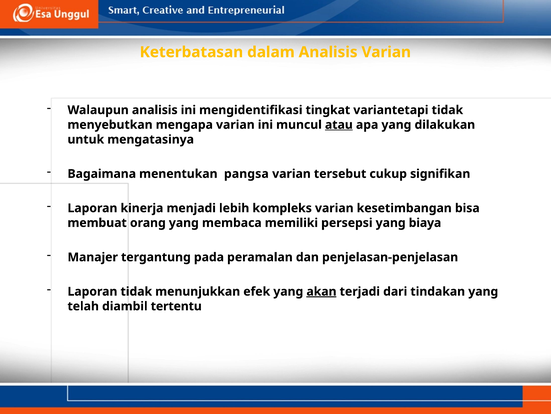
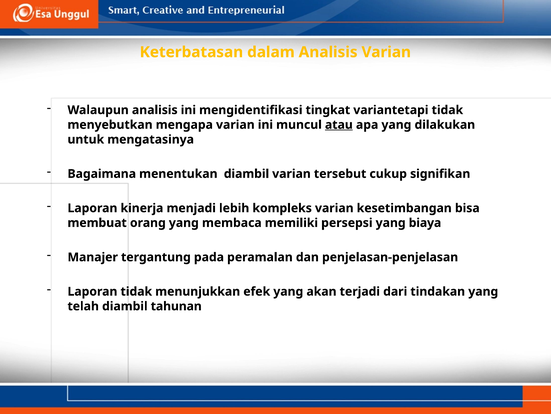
menentukan pangsa: pangsa -> diambil (246, 174)
akan underline: present -> none (321, 291)
tertentu: tertentu -> tahunan (176, 306)
